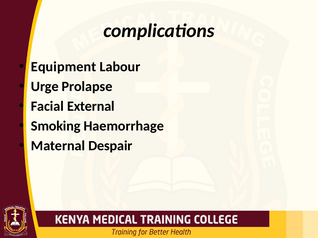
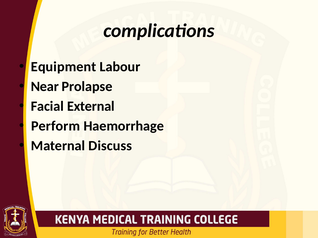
Urge: Urge -> Near (45, 87)
Smoking: Smoking -> Perform (56, 126)
Despair: Despair -> Discuss (110, 146)
